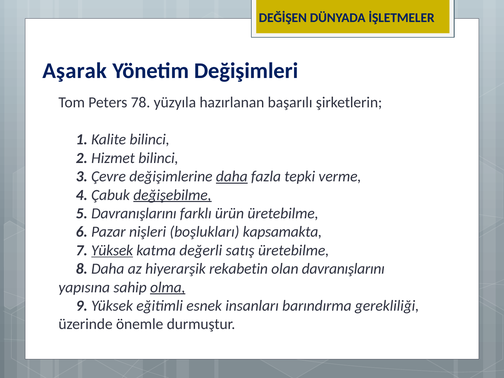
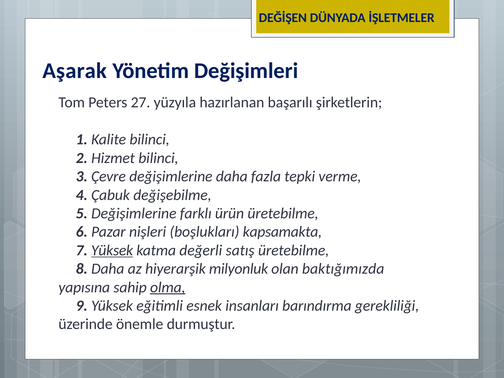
78: 78 -> 27 (141, 103)
daha underline: present -> none (232, 176)
değişebilme underline: present -> none (172, 195)
5 Davranışlarını: Davranışlarını -> Değişimlerine (134, 213)
rekabetin: rekabetin -> milyonluk (239, 269)
olan davranışlarını: davranışlarını -> baktığımızda (343, 269)
